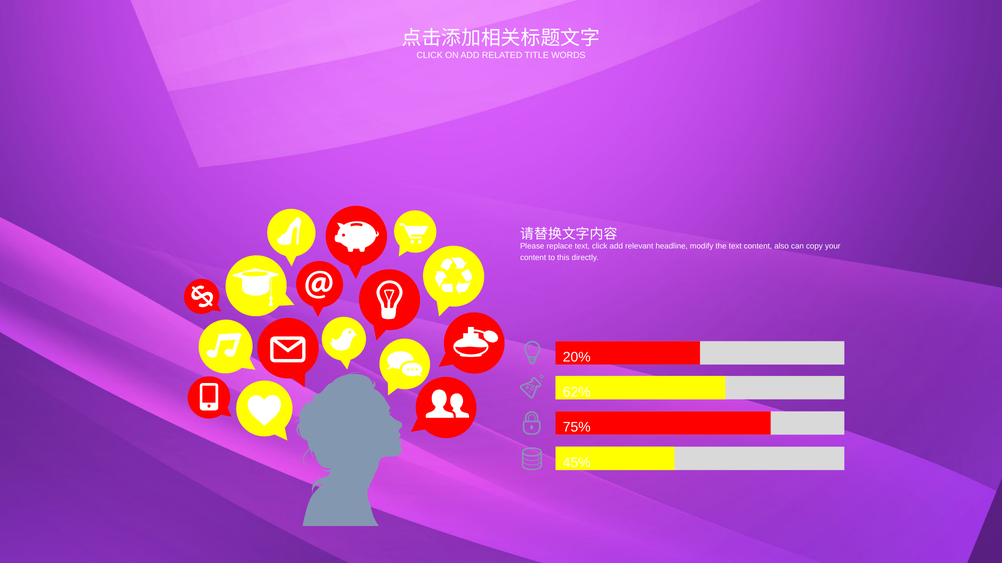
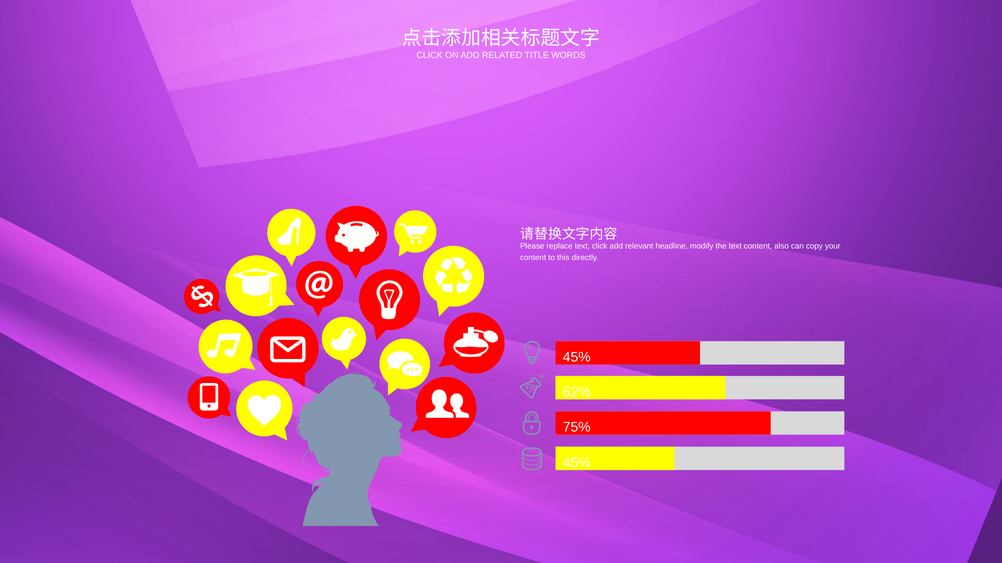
20%: 20% -> 45% (577, 358)
